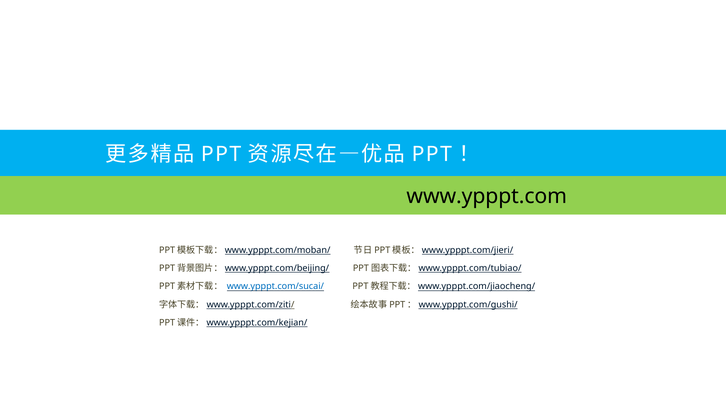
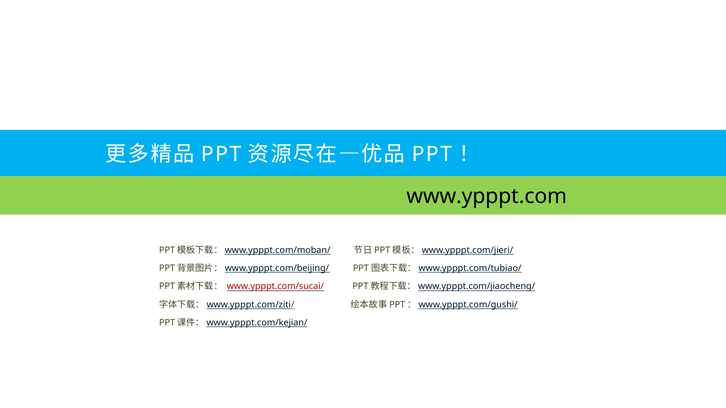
www.ypppt.com/sucai/ colour: blue -> red (275, 287)
